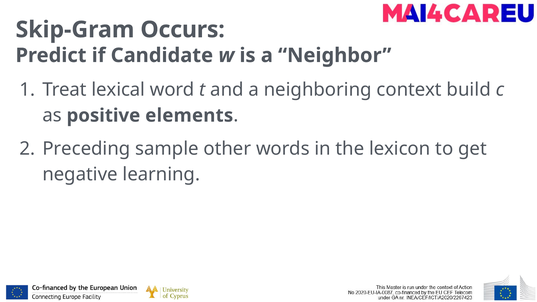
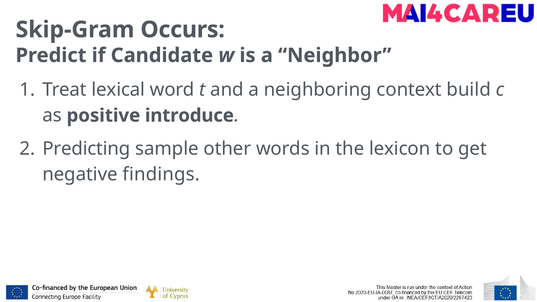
elements: elements -> introduce (189, 116)
Preceding: Preceding -> Predicting (86, 149)
learning: learning -> findings (161, 174)
